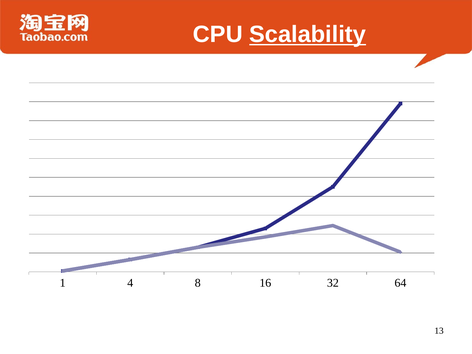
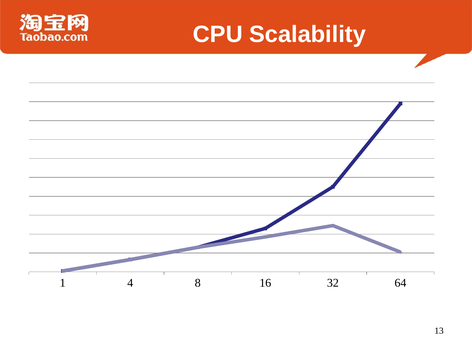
Scalability underline: present -> none (308, 35)
